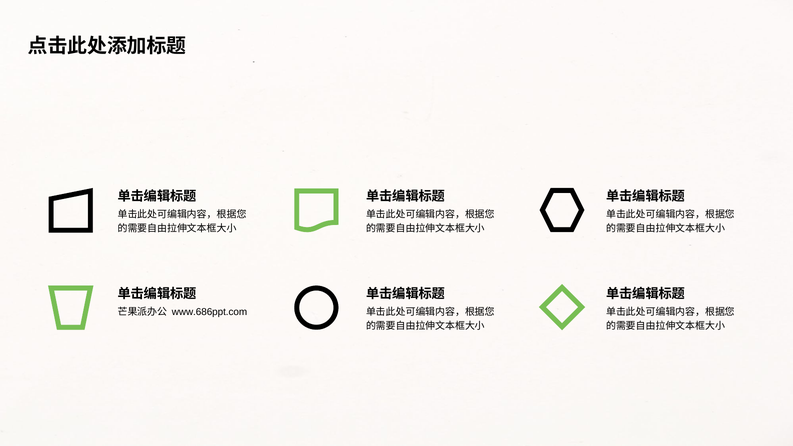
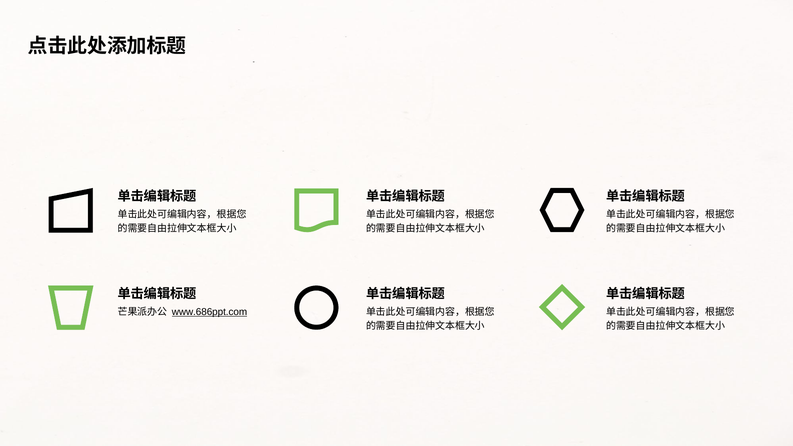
www.686ppt.com underline: none -> present (209, 312)
